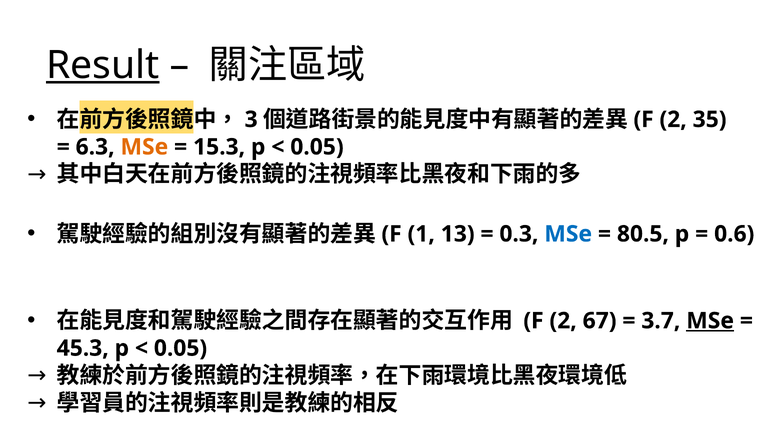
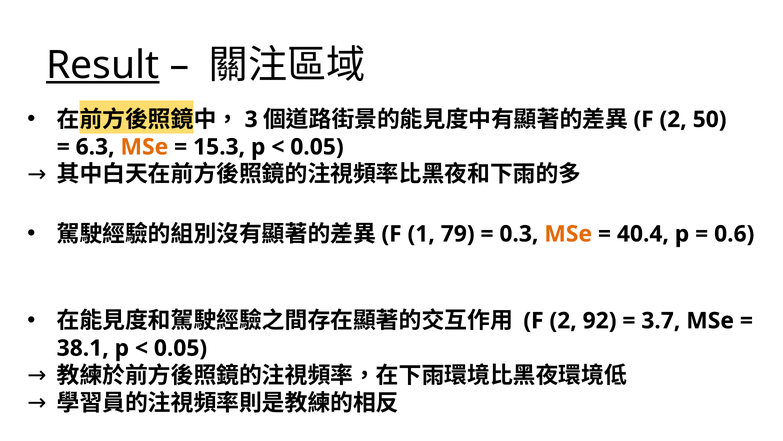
35: 35 -> 50 (710, 119)
13: 13 -> 79 (458, 234)
MSe colour: blue -> orange (568, 234)
80.5: 80.5 -> 40.4 (643, 234)
67: 67 -> 92 (600, 320)
MSe underline: present -> none (710, 320)
45.3: 45.3 -> 38.1 (83, 348)
